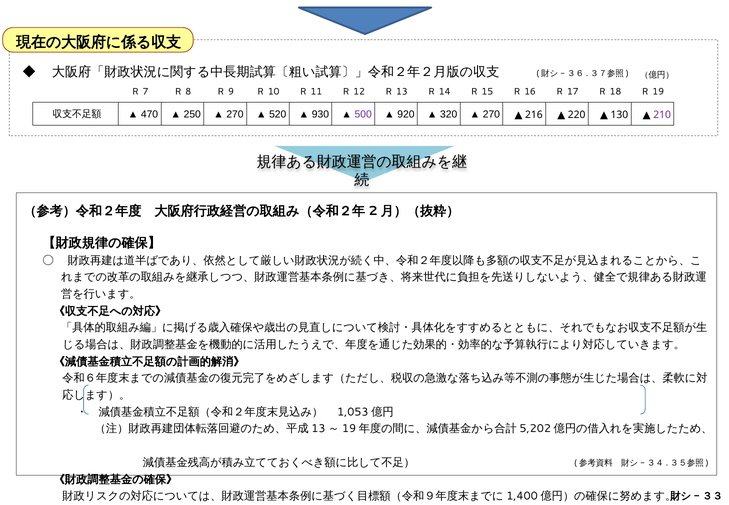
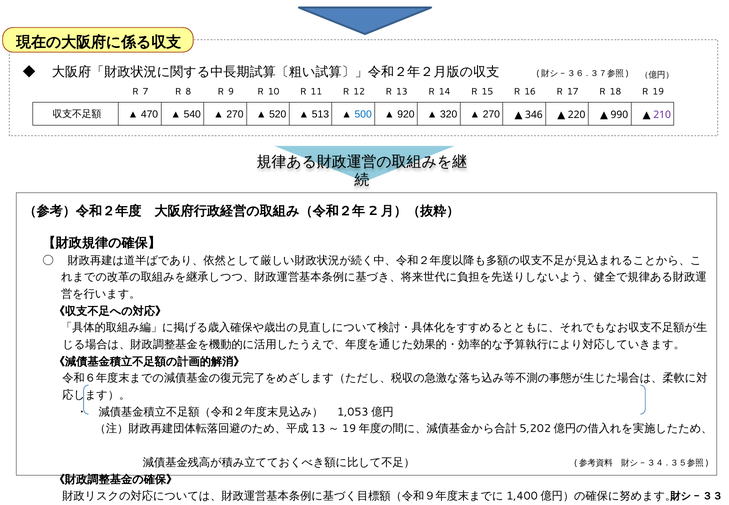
250: 250 -> 540 (192, 114)
930: 930 -> 513 (320, 114)
500 colour: purple -> blue (363, 114)
216: 216 -> 346 (534, 115)
130: 130 -> 990 (619, 115)
